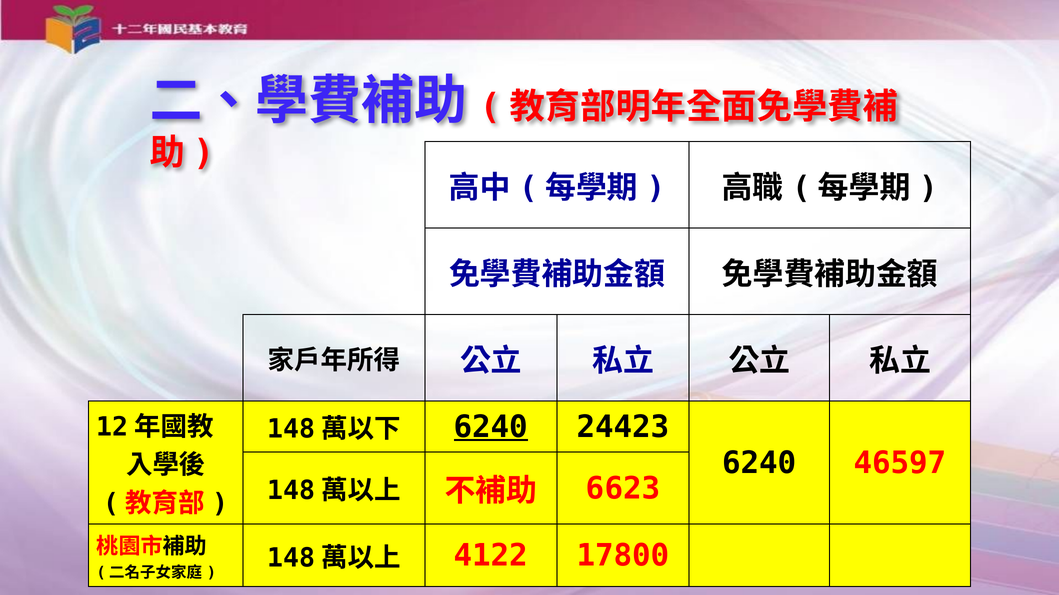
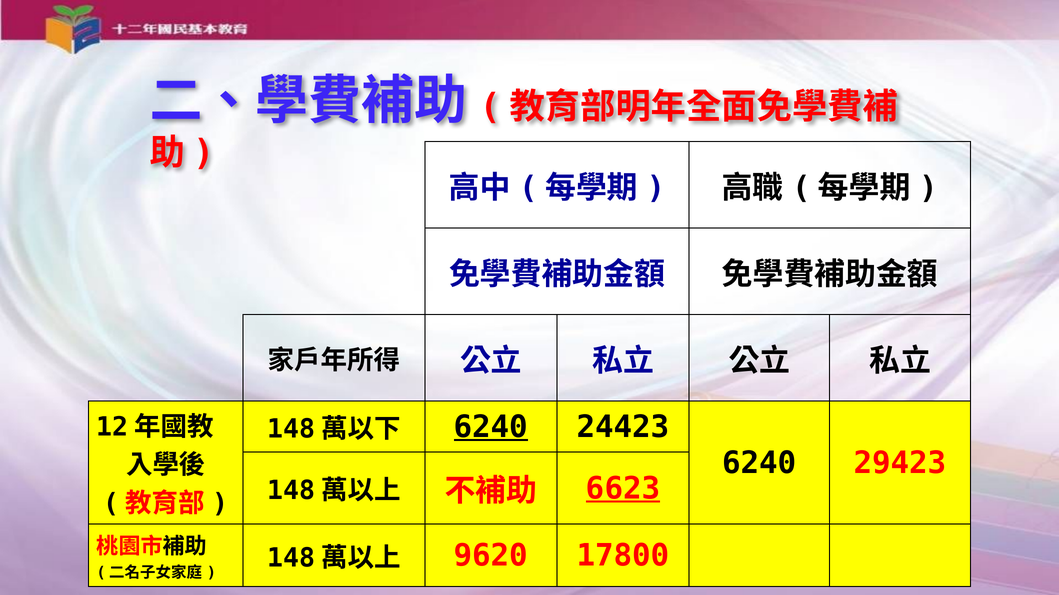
46597: 46597 -> 29423 (900, 463)
6623 underline: none -> present (623, 489)
4122: 4122 -> 9620 (491, 556)
